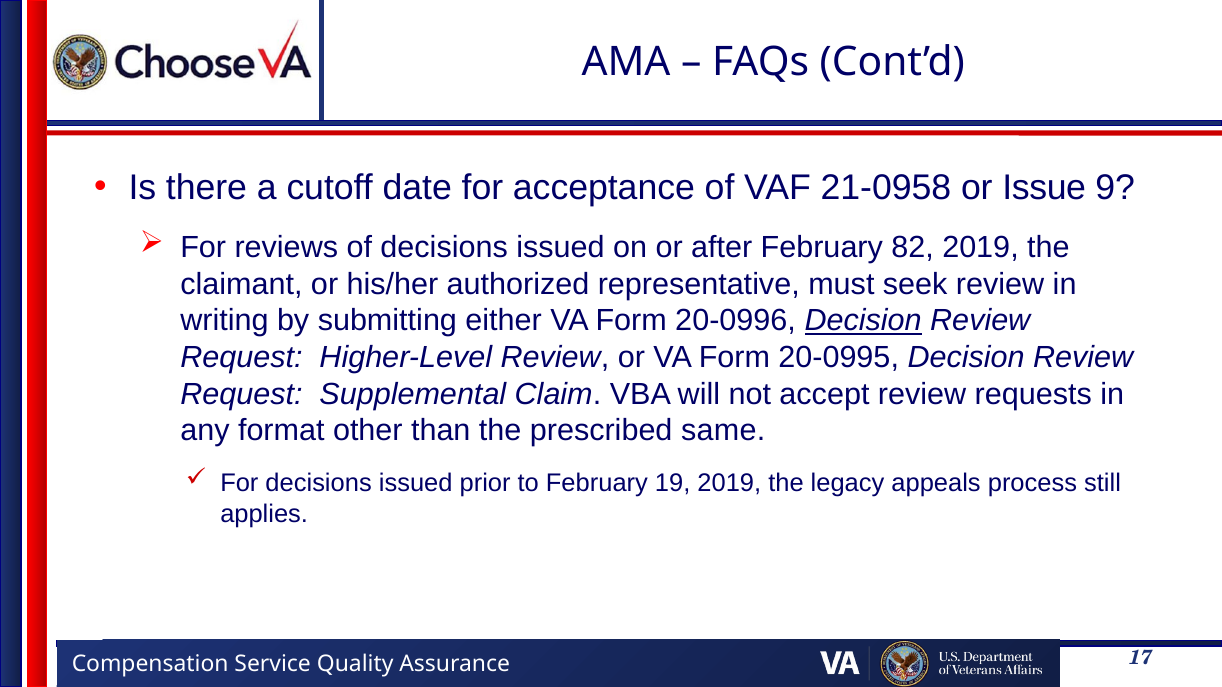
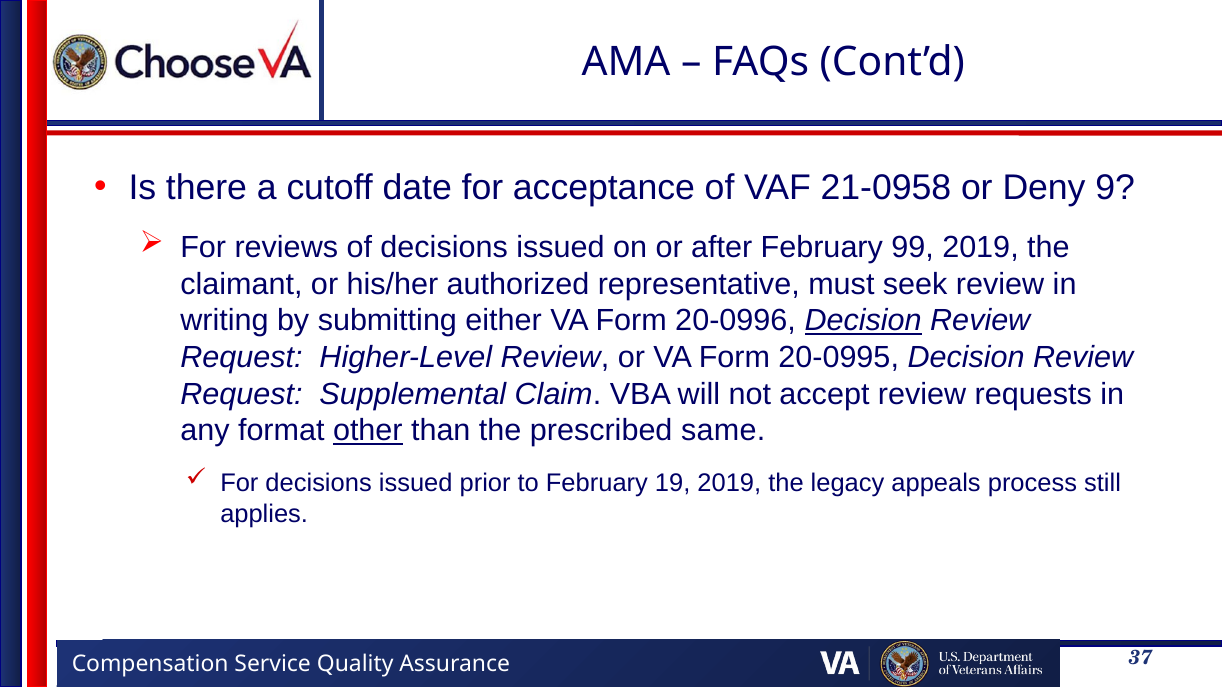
Issue: Issue -> Deny (1044, 188)
82: 82 -> 99 (913, 248)
other underline: none -> present (368, 431)
17: 17 -> 37 (1141, 658)
